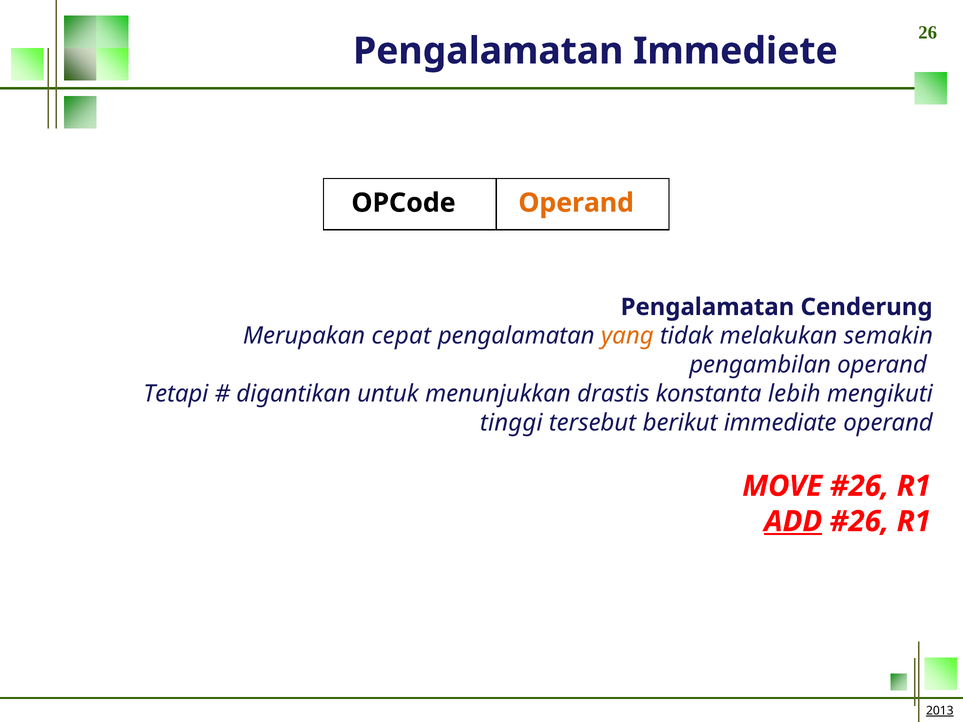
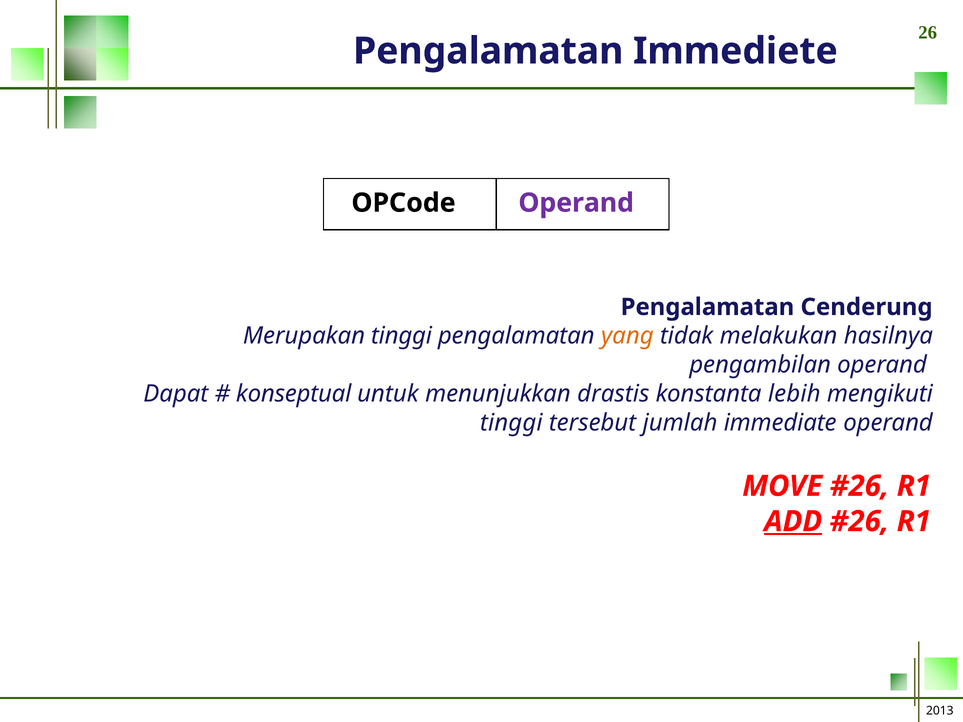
Operand colour: orange -> purple (576, 203)
Merupakan cepat: cepat -> tinggi (402, 336)
semakin: semakin -> hasilnya (888, 336)
Tetapi: Tetapi -> Dapat (176, 394)
digantikan: digantikan -> konseptual (294, 394)
berikut: berikut -> jumlah (680, 423)
2013 underline: present -> none (940, 711)
